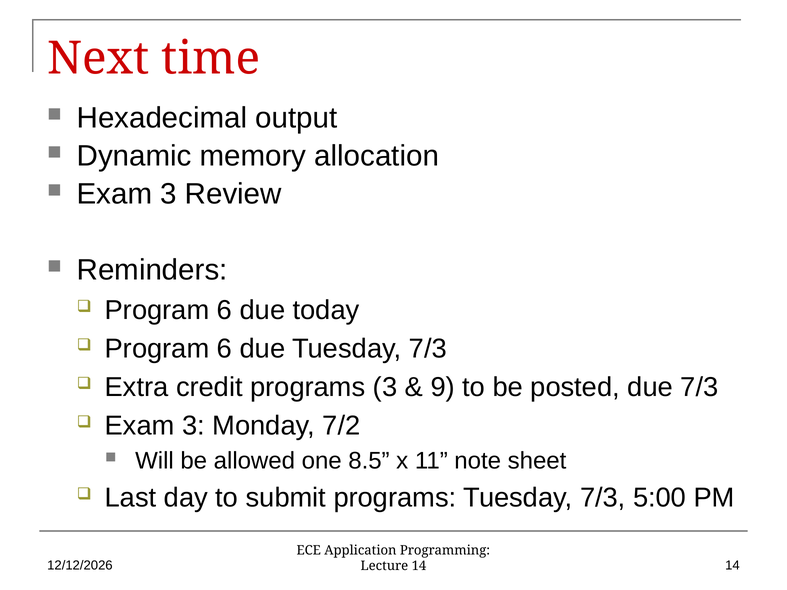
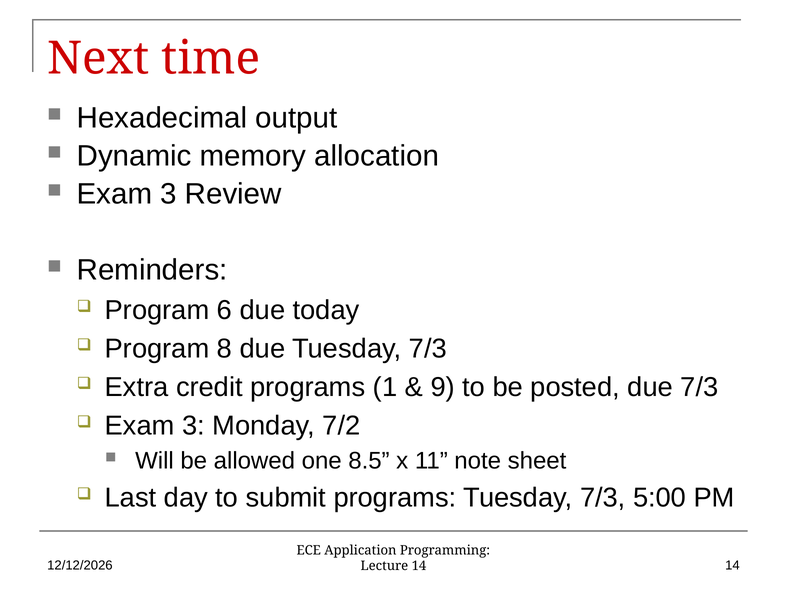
6: 6 -> 8 (225, 349)
programs 3: 3 -> 1 (385, 387)
